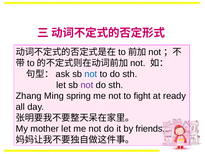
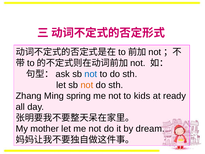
not colour: purple -> orange (87, 85)
fight: fight -> kids (142, 96)
friends: friends -> dream (150, 129)
